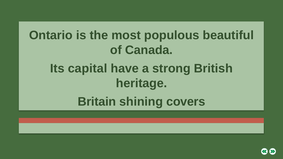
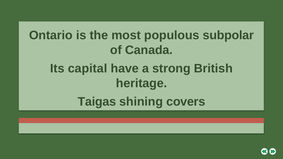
beautiful: beautiful -> subpolar (228, 35)
Britain: Britain -> Taigas (97, 102)
